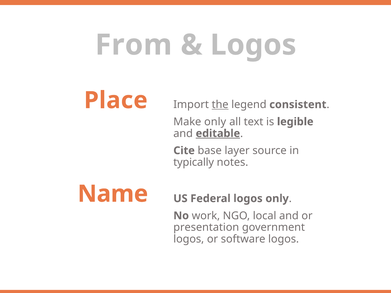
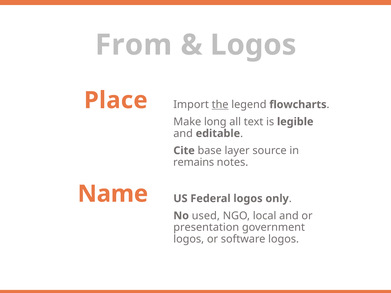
consistent: consistent -> flowcharts (298, 105)
Make only: only -> long (215, 122)
editable underline: present -> none (218, 134)
typically: typically -> remains (194, 162)
work: work -> used (206, 216)
